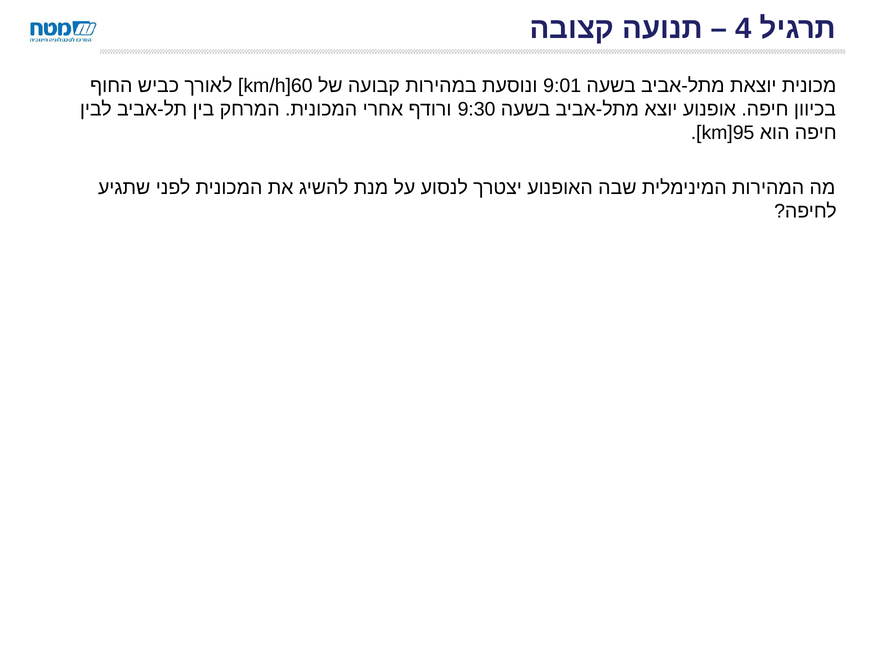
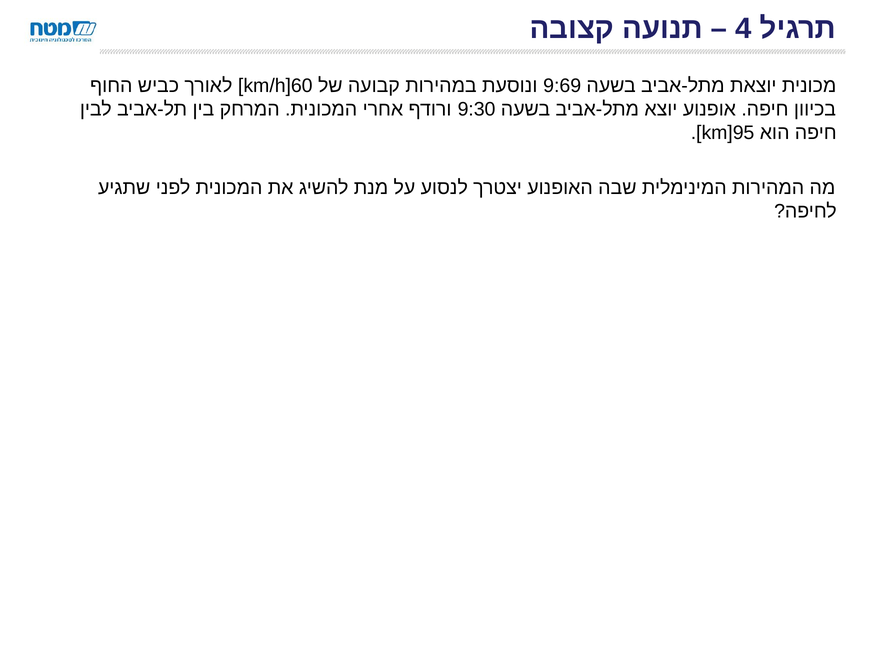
9:01: 9:01 -> 9:69 (562, 86)
